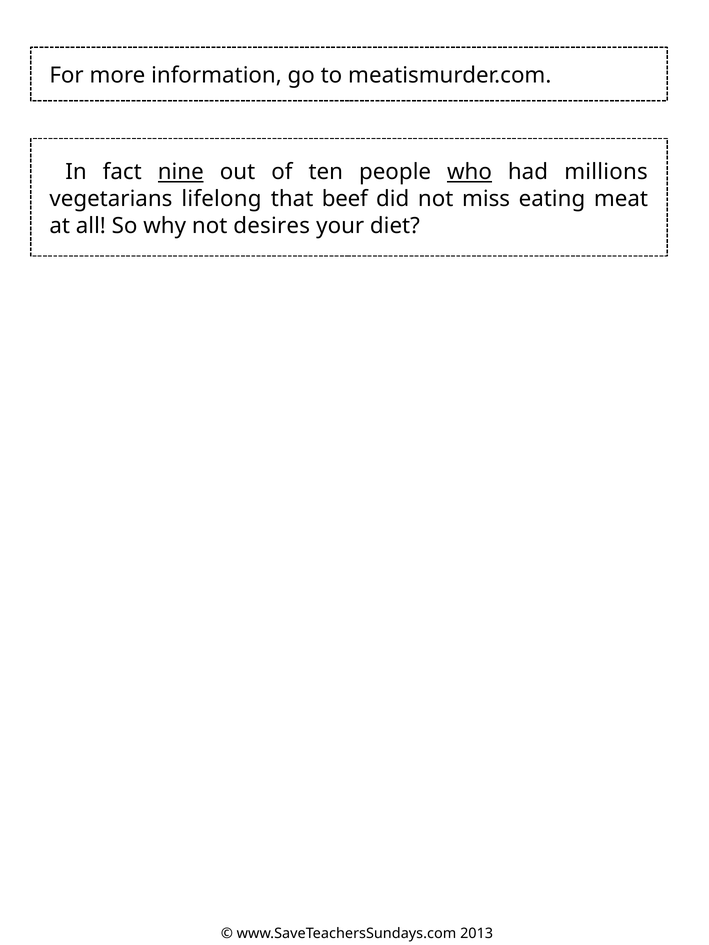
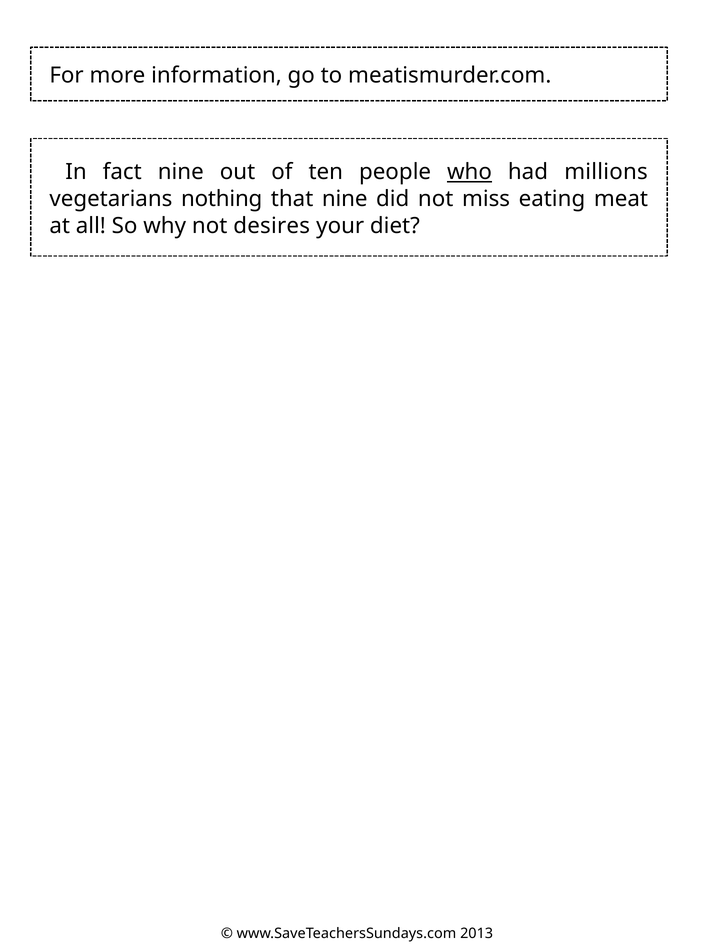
nine underline: present -> none (181, 172)
lifelong: lifelong -> nothing (222, 199)
that beef: beef -> nine (345, 199)
